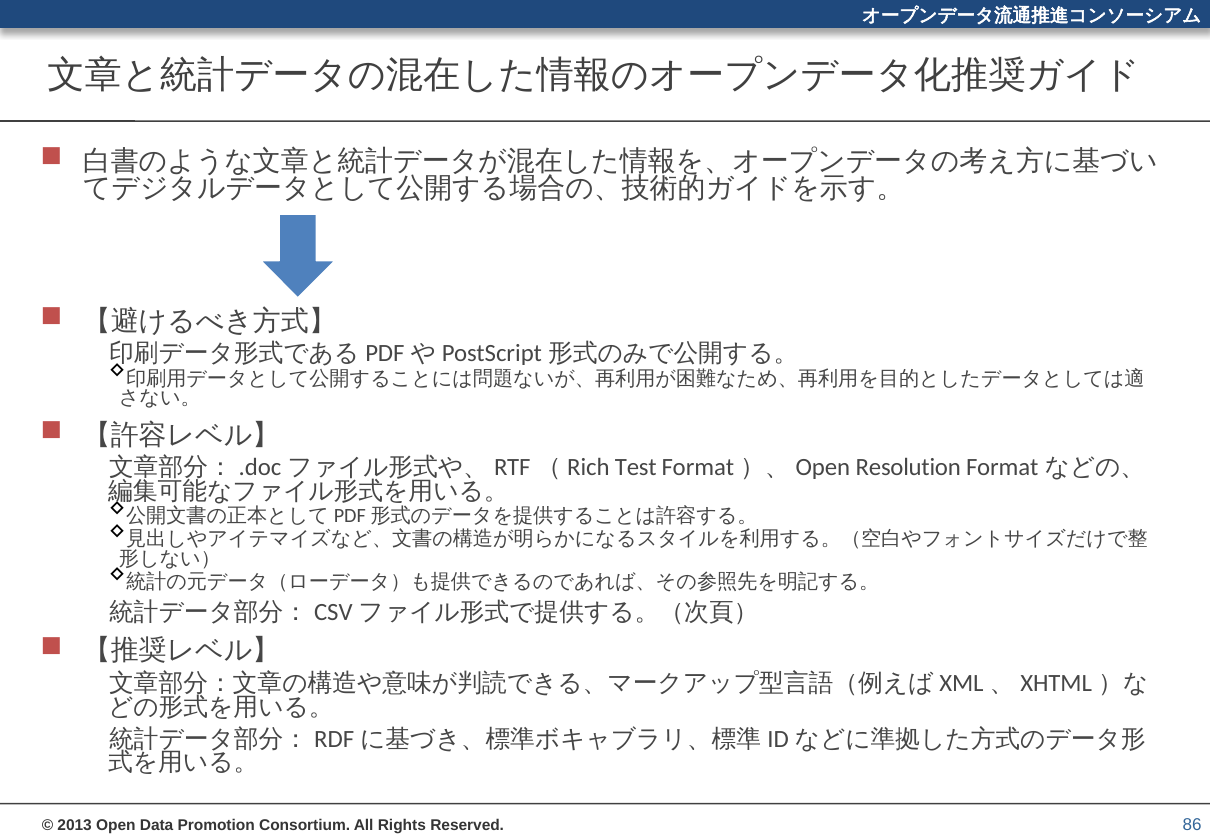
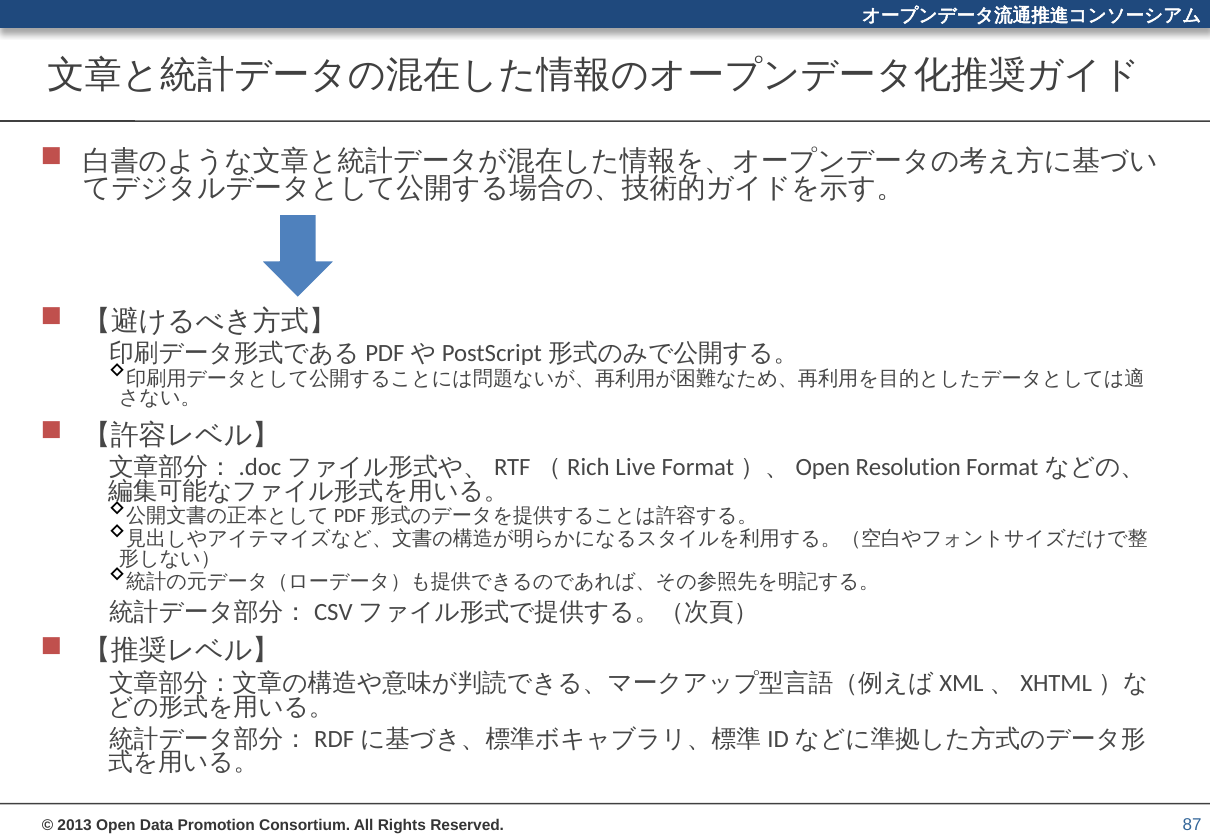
Test: Test -> Live (636, 468)
86: 86 -> 87 (1192, 824)
